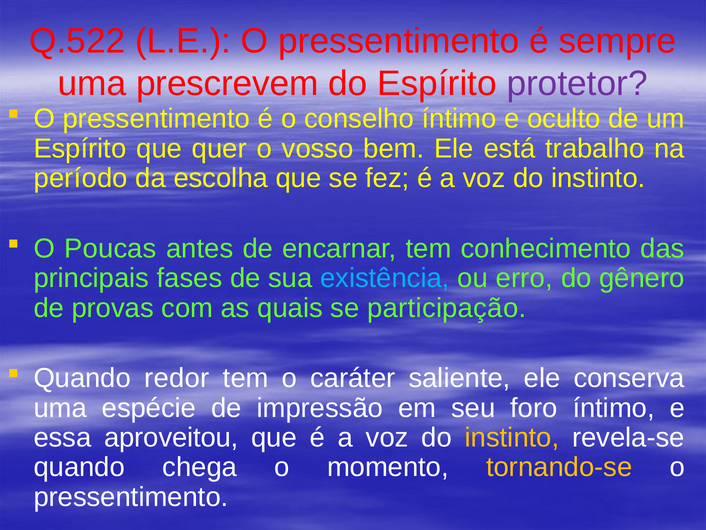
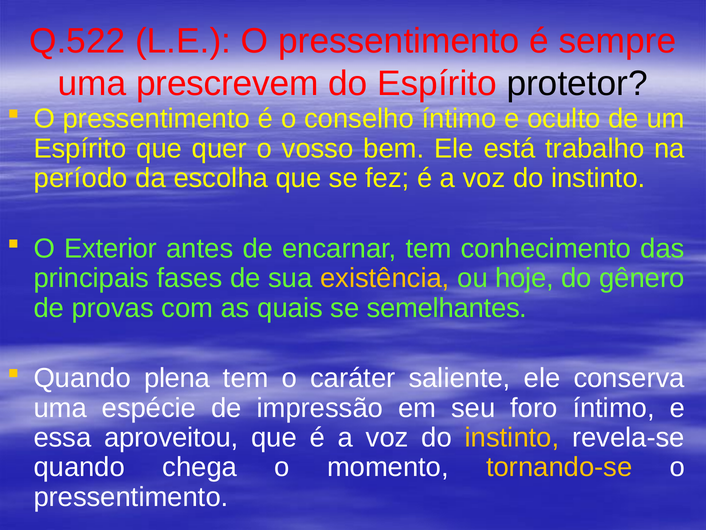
protetor colour: purple -> black (577, 84)
Poucas: Poucas -> Exterior (111, 248)
existência colour: light blue -> yellow (385, 278)
erro: erro -> hoje (525, 278)
participação: participação -> semelhantes (447, 308)
redor: redor -> plena (177, 378)
